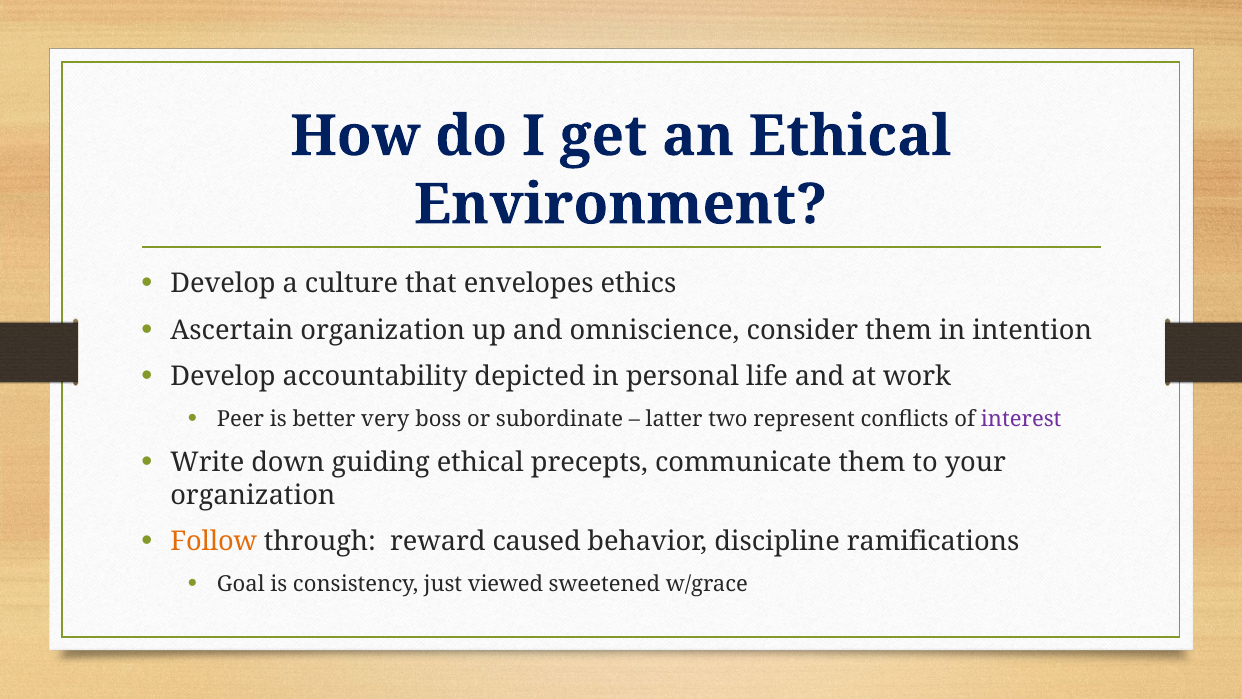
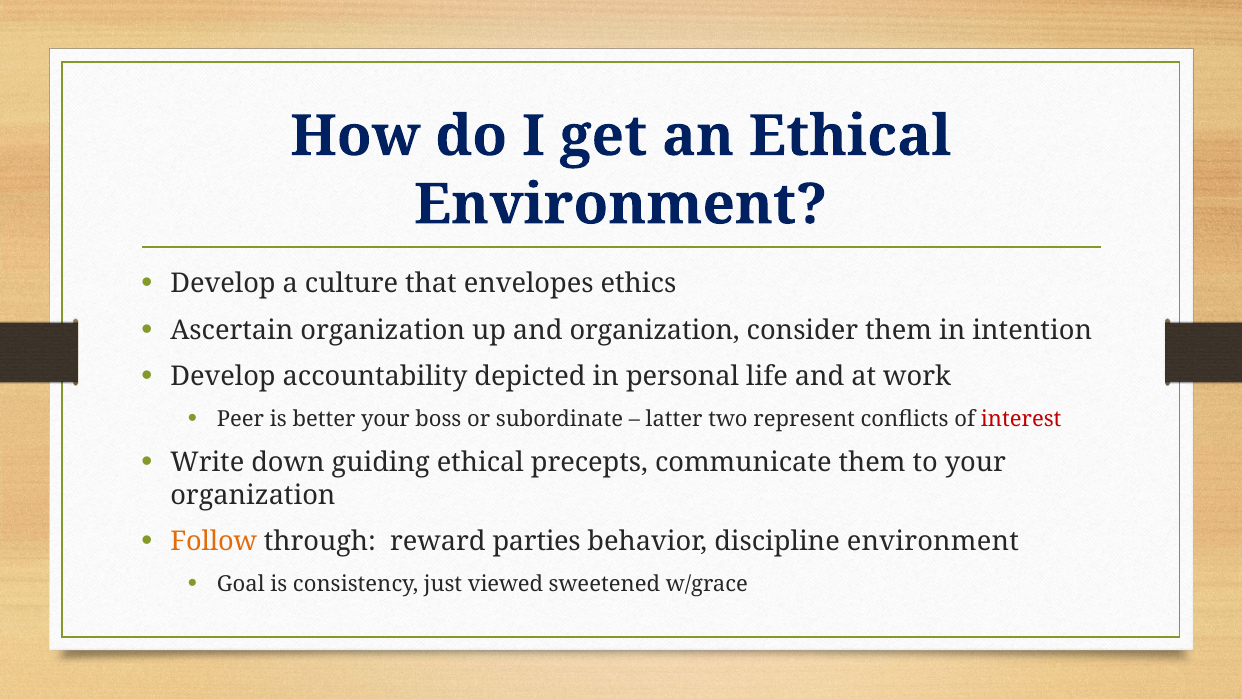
and omniscience: omniscience -> organization (655, 330)
better very: very -> your (385, 419)
interest colour: purple -> red (1021, 419)
caused: caused -> parties (537, 542)
discipline ramifications: ramifications -> environment (933, 542)
